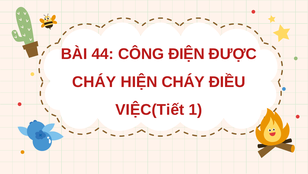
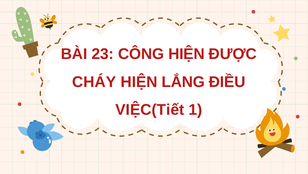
44: 44 -> 23 (103, 54)
CÔNG ĐIỆN: ĐIỆN -> HIỆN (187, 54)
HIỆN CHÁY: CHÁY -> LẮNG (183, 82)
